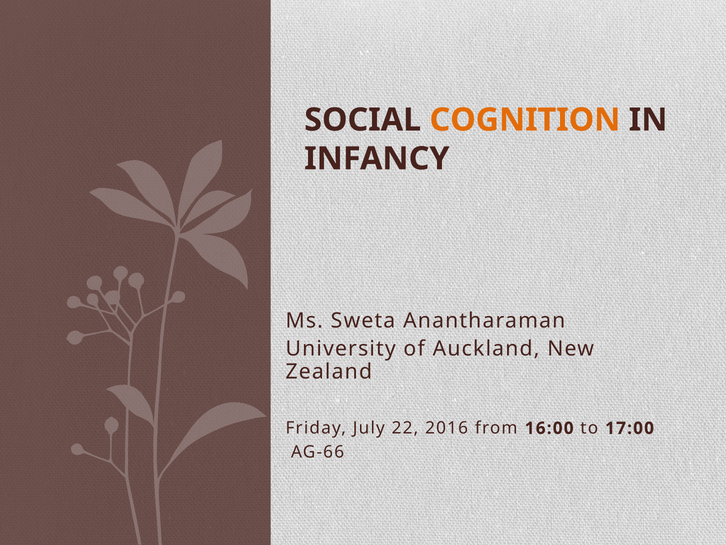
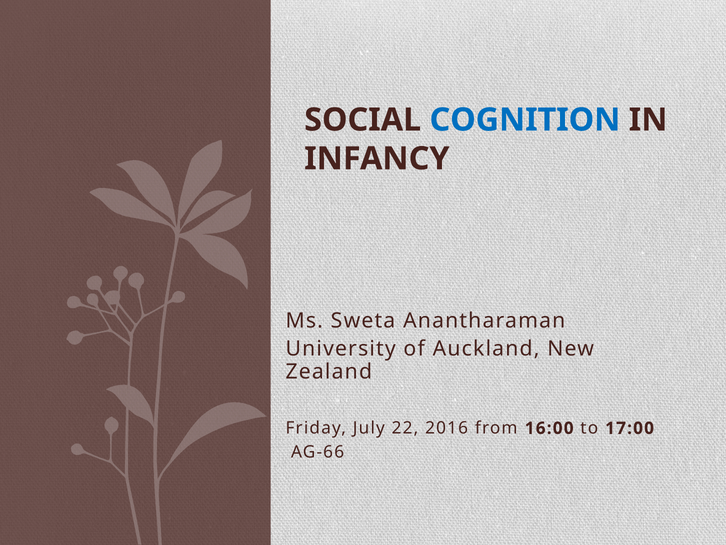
COGNITION colour: orange -> blue (525, 120)
